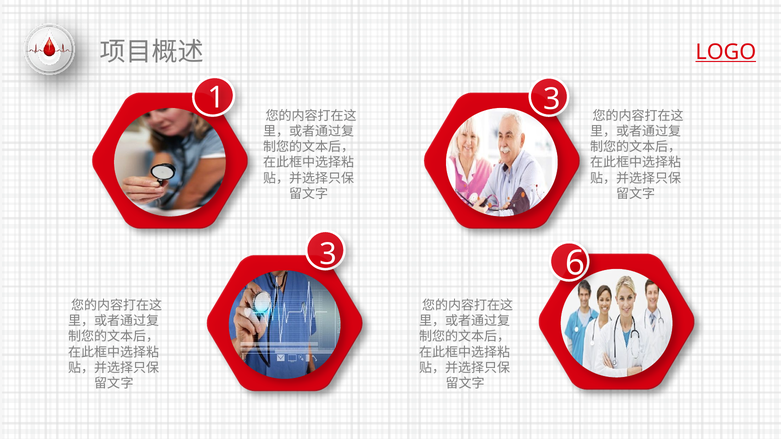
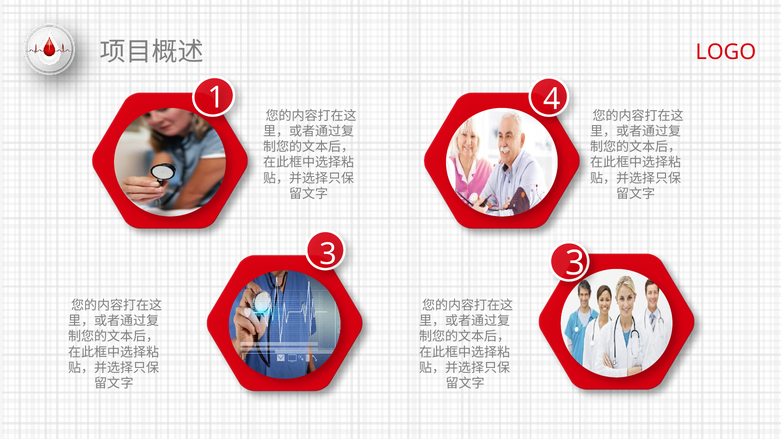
LOGO underline: present -> none (726, 52)
1 3: 3 -> 4 (552, 100)
3 6: 6 -> 3 (575, 263)
